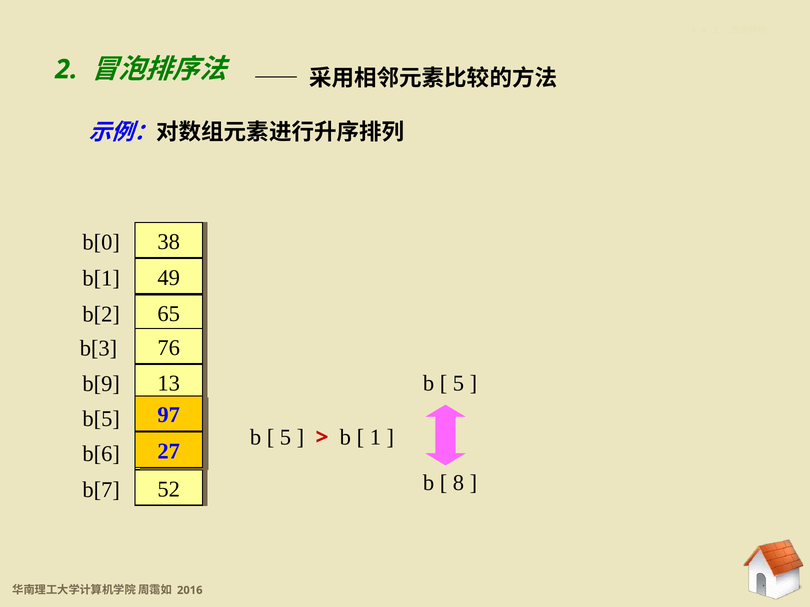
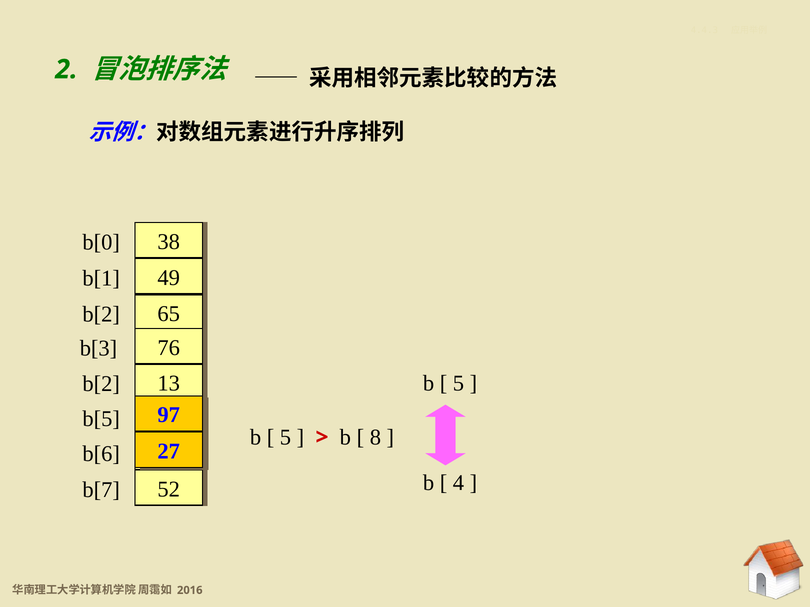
b[9: b[9 -> b[2 (101, 384)
1: 1 -> 8 (375, 438)
8: 8 -> 4 (458, 483)
